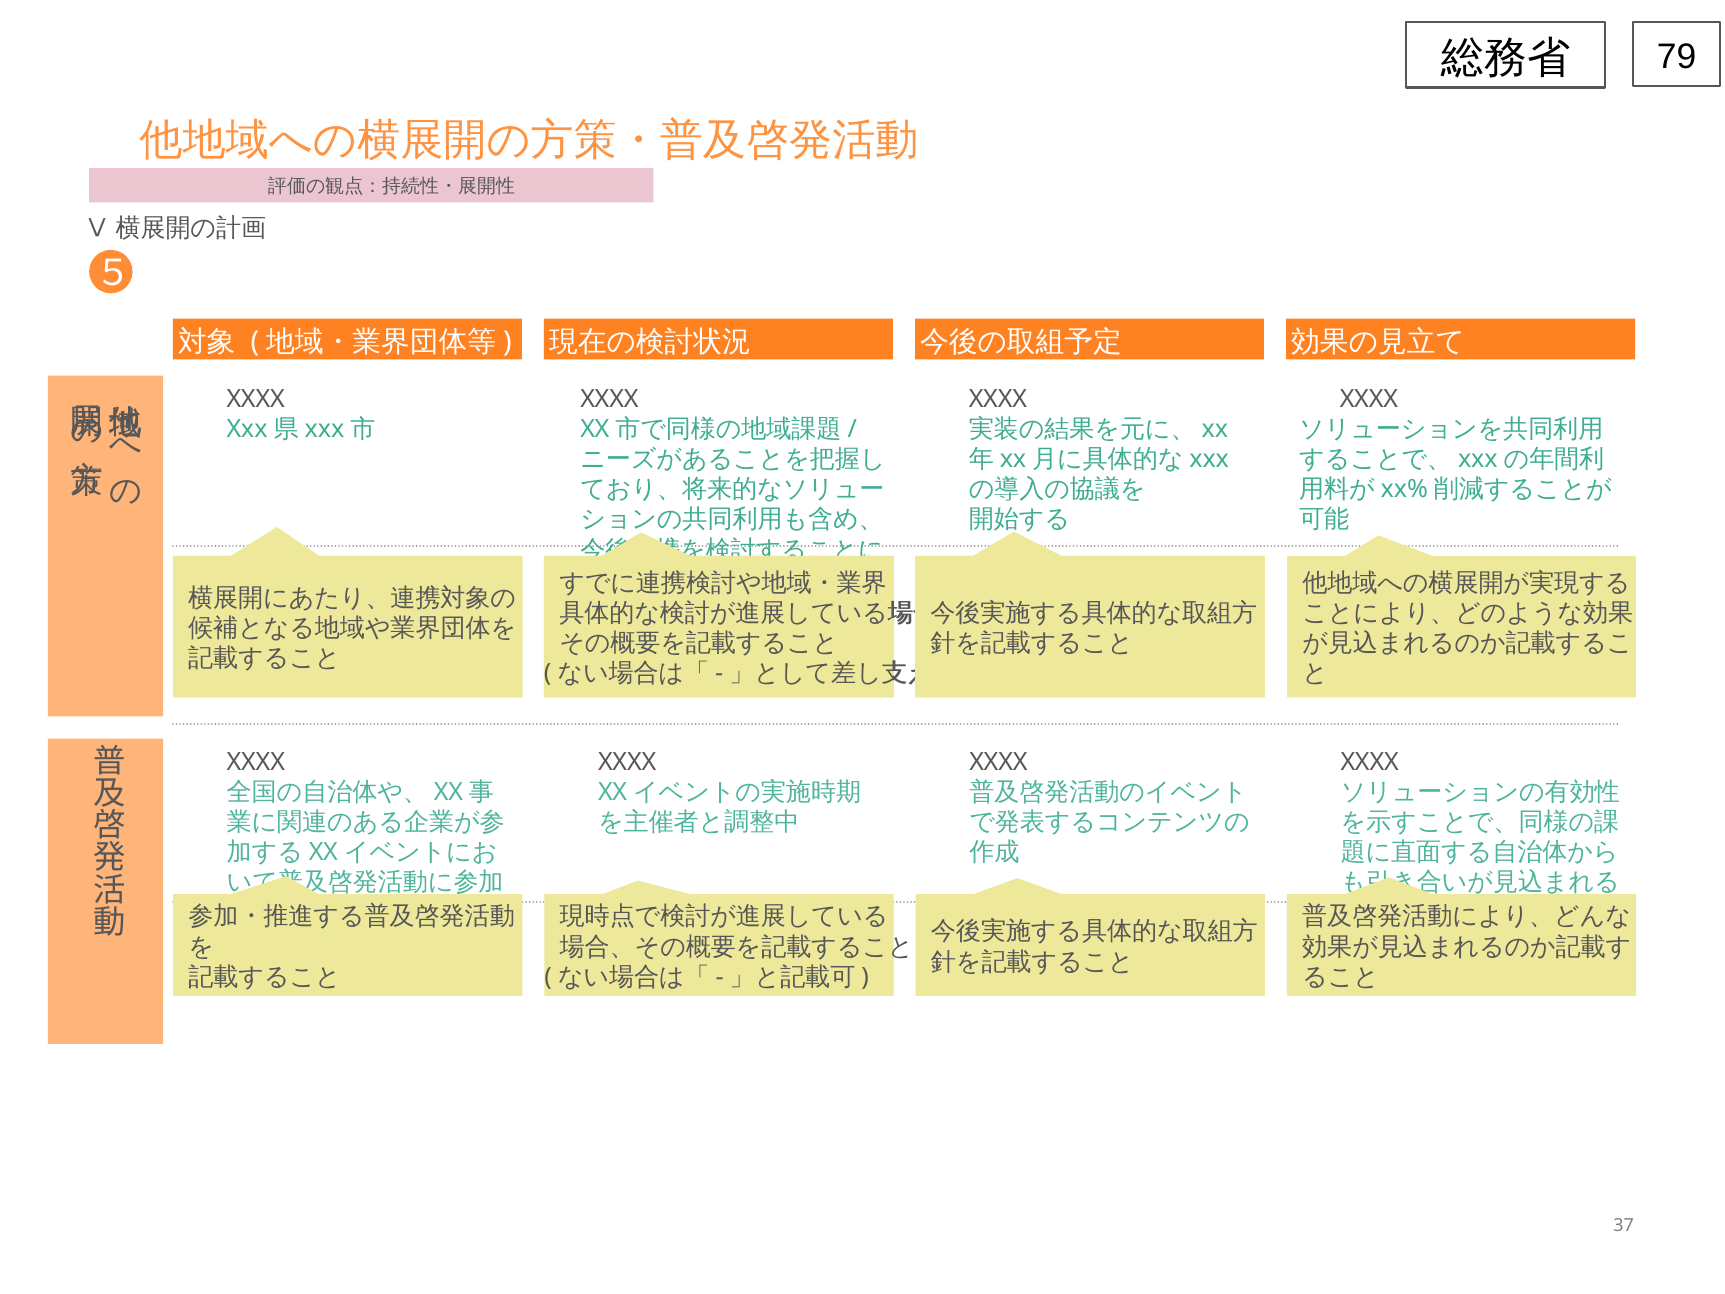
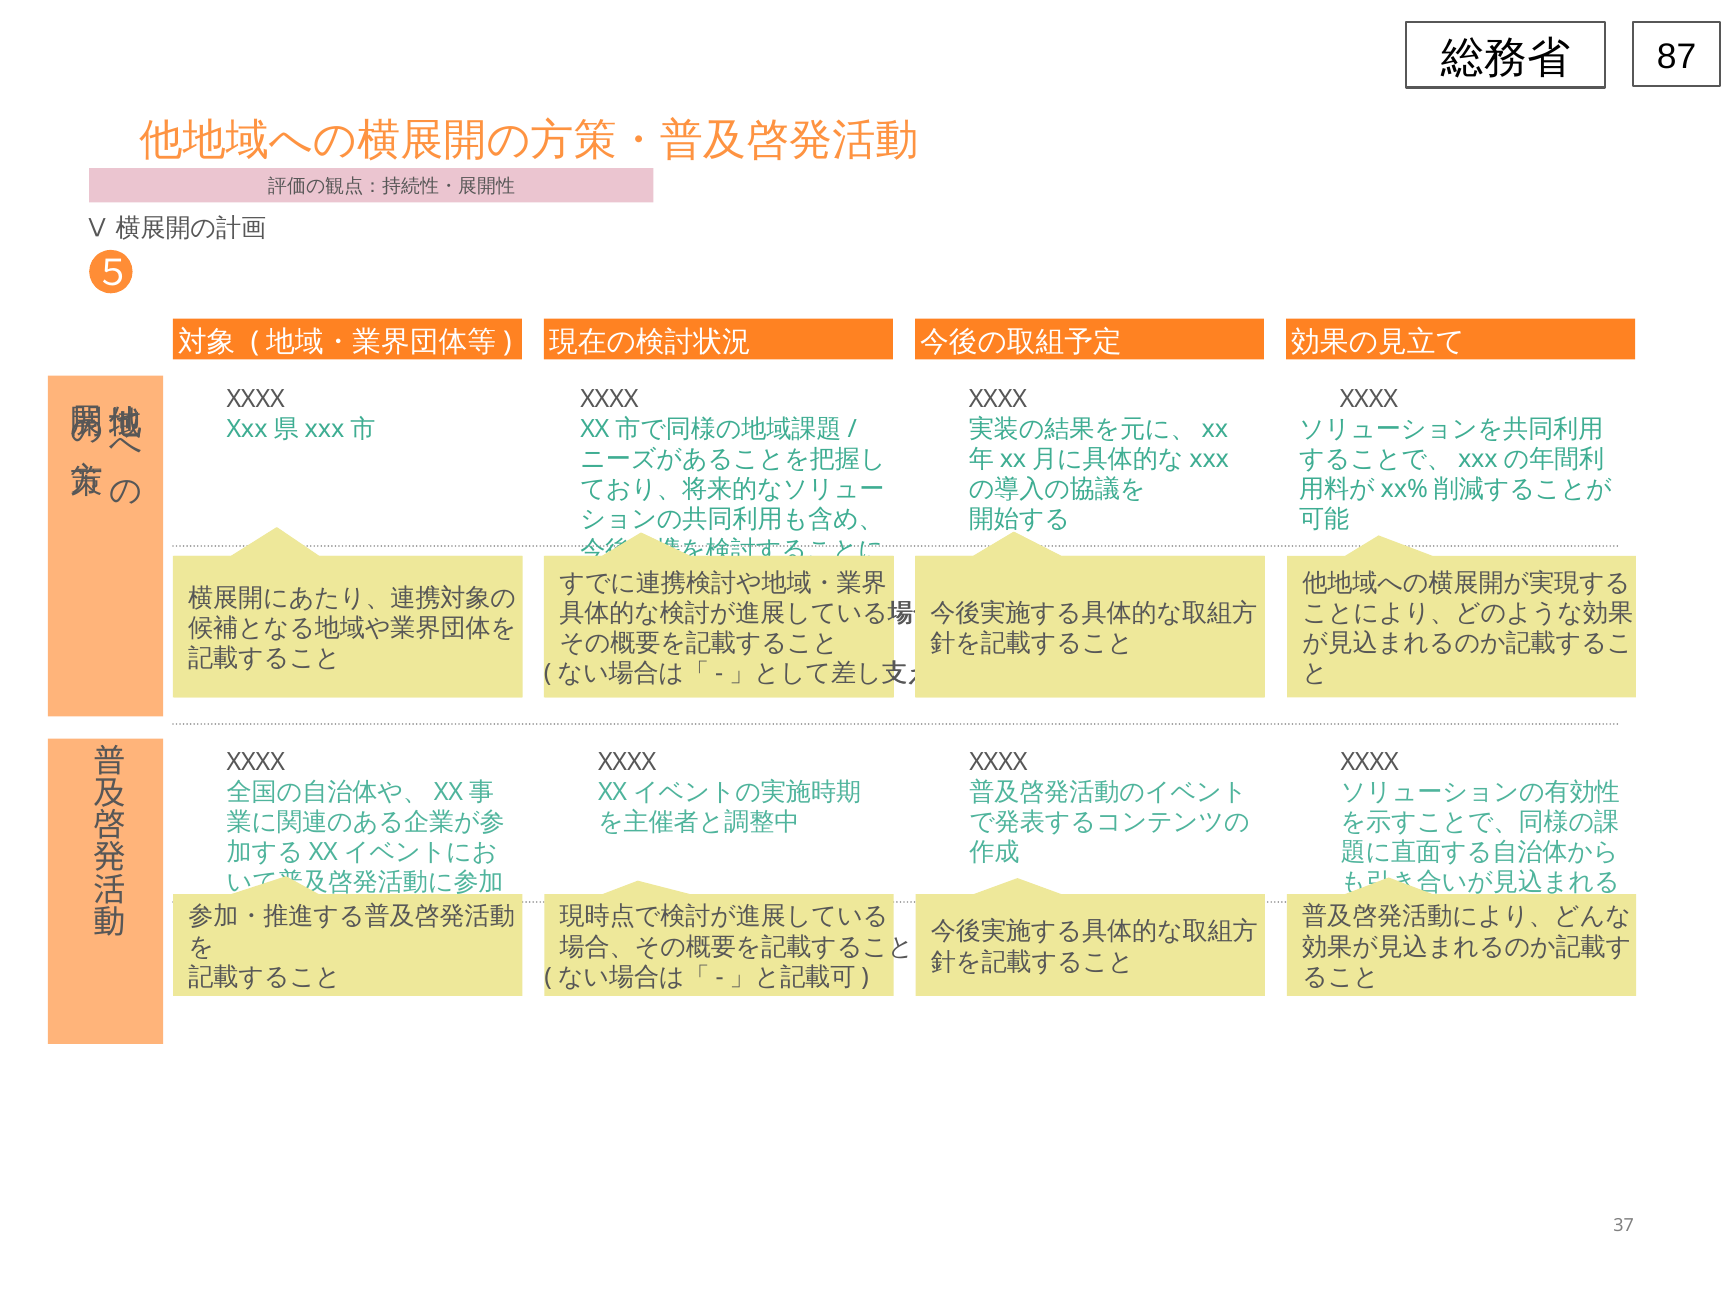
79: 79 -> 87 (1677, 56)
